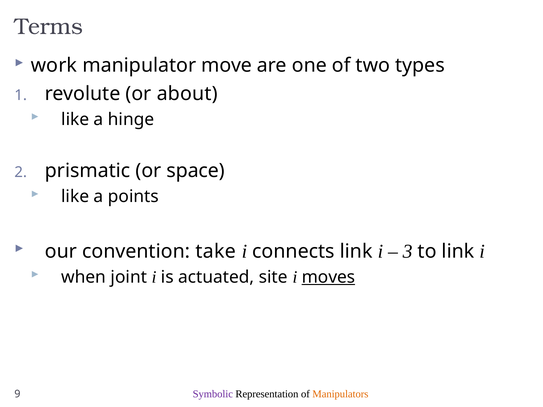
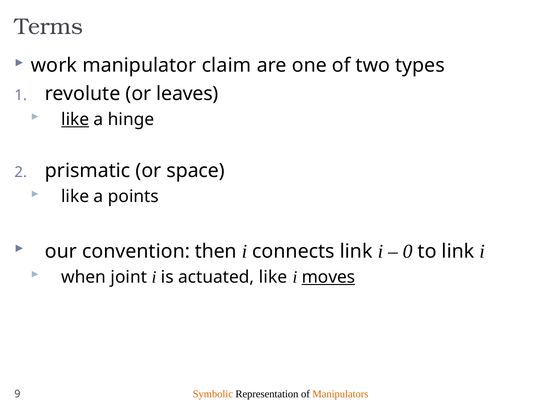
move: move -> claim (226, 66)
about: about -> leaves (187, 94)
like underline: none -> present (75, 119)
take: take -> then (216, 251)
3: 3 -> 0 (408, 251)
actuated site: site -> like (273, 277)
Symbolic colour: purple -> orange (213, 394)
